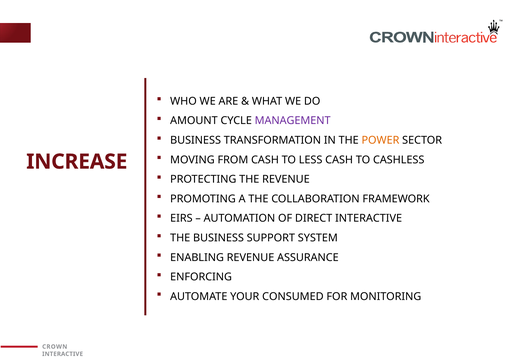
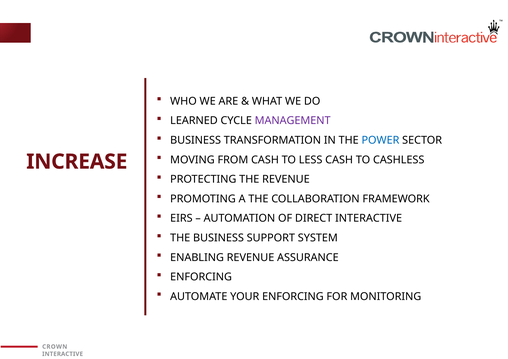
AMOUNT: AMOUNT -> LEARNED (194, 121)
POWER colour: orange -> blue (380, 140)
YOUR CONSUMED: CONSUMED -> ENFORCING (293, 297)
